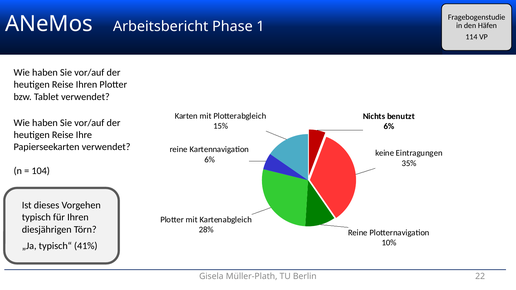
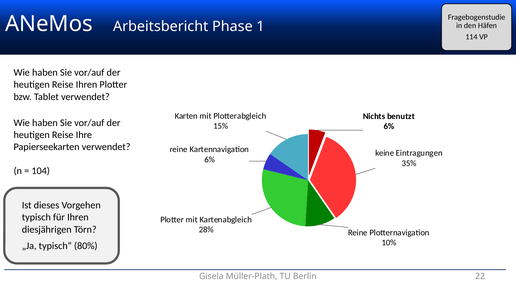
41%: 41% -> 80% (86, 246)
